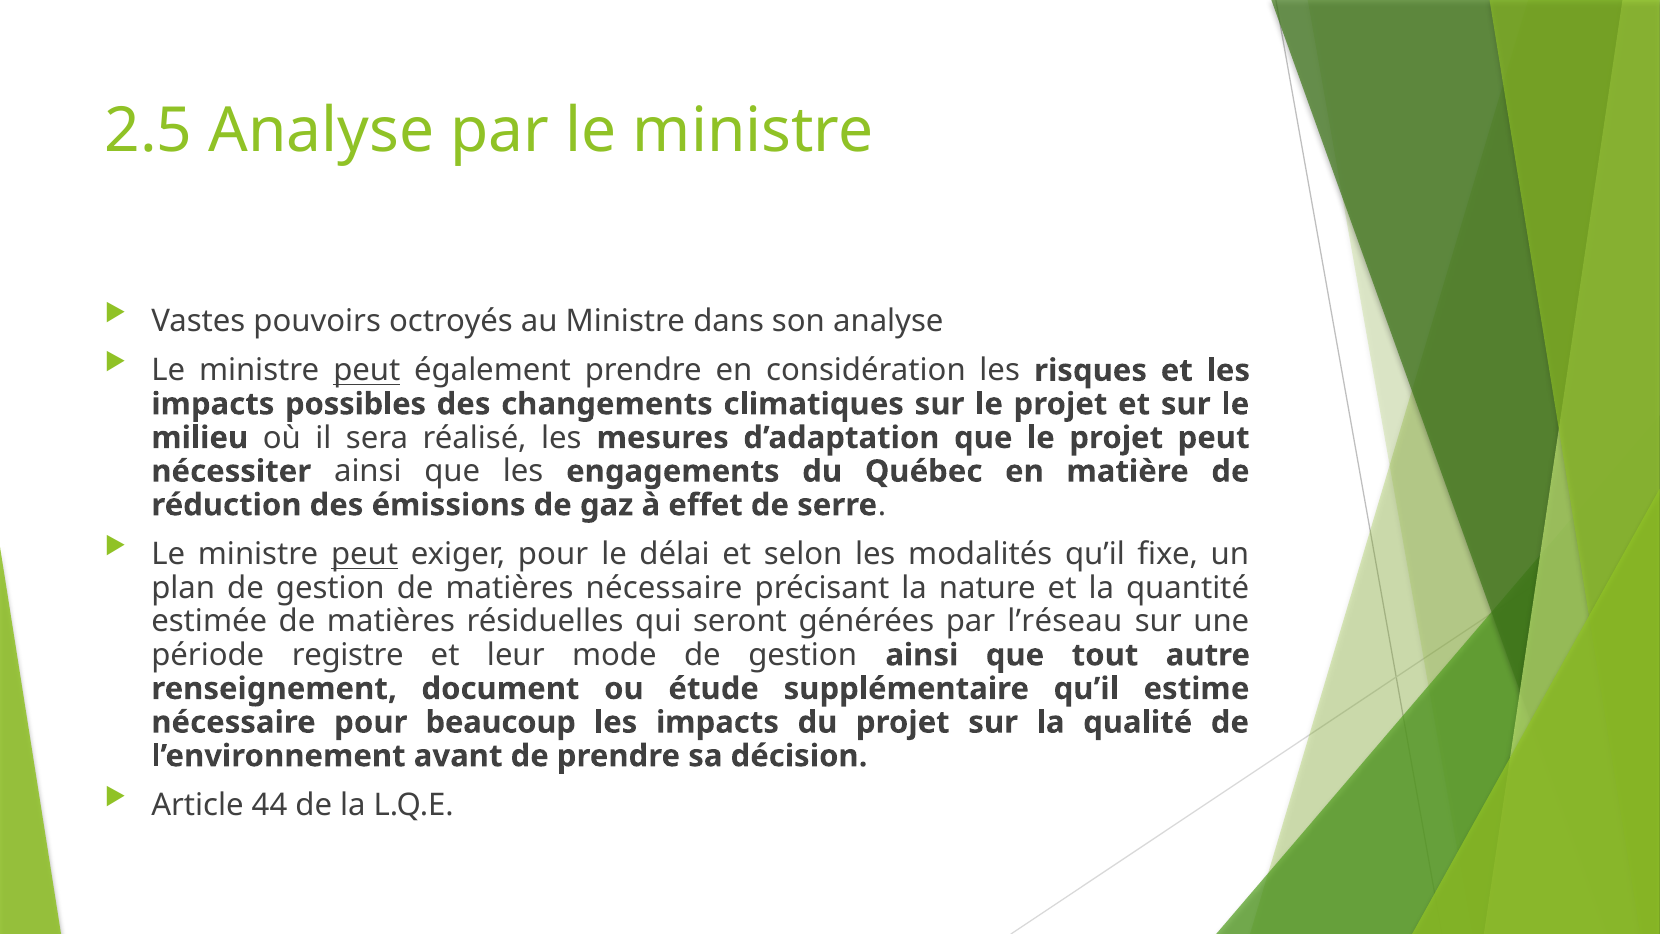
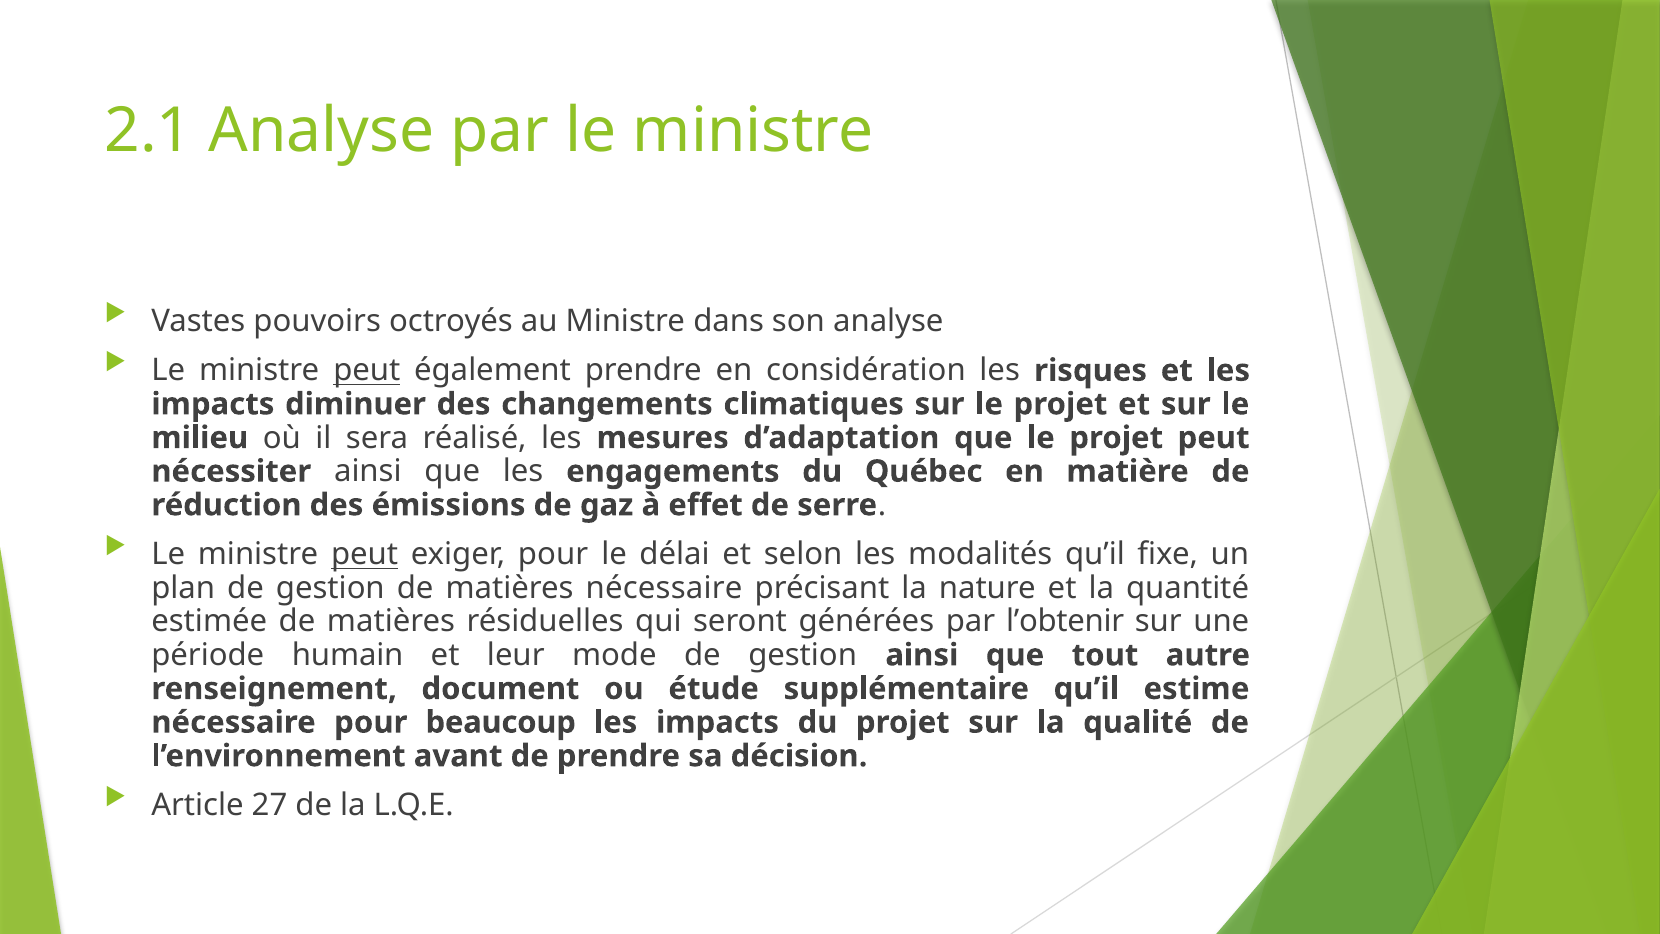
2.5: 2.5 -> 2.1 (149, 131)
possibles: possibles -> diminuer (356, 404)
l’réseau: l’réseau -> l’obtenir (1065, 621)
registre: registre -> humain (348, 655)
44: 44 -> 27 (270, 805)
